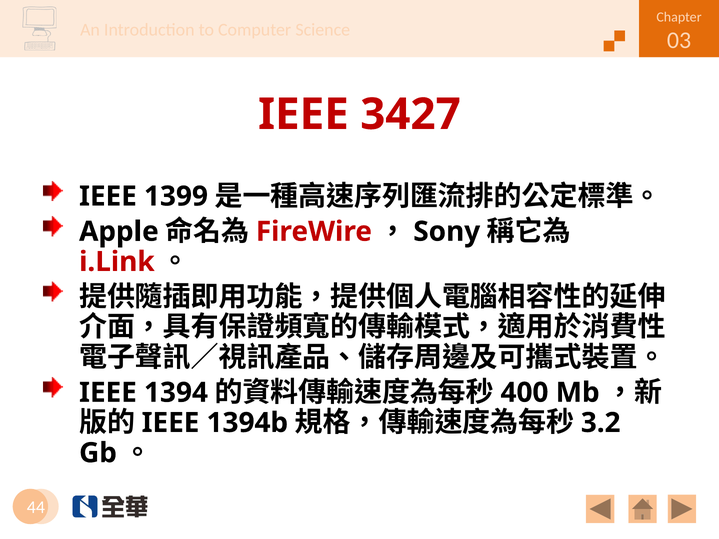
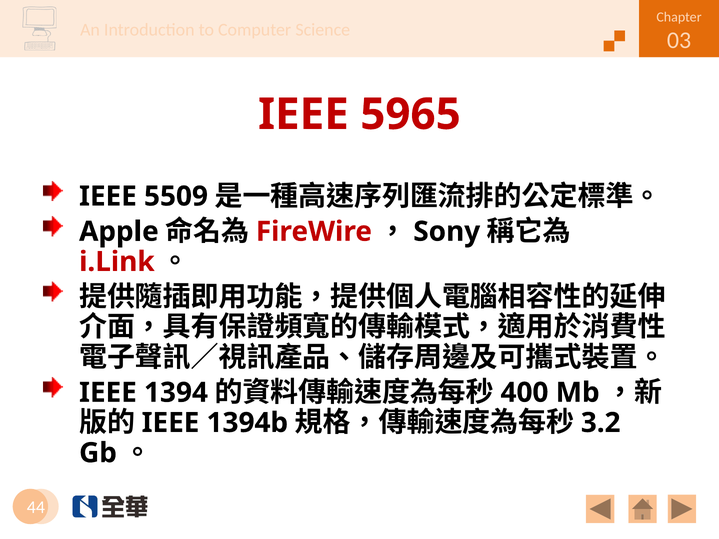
3427: 3427 -> 5965 (410, 115)
1399: 1399 -> 5509 (176, 196)
